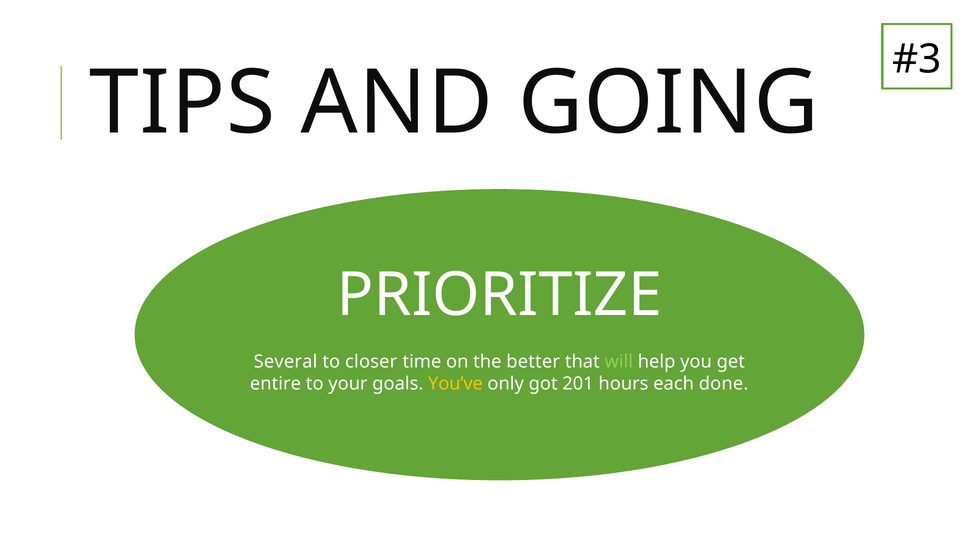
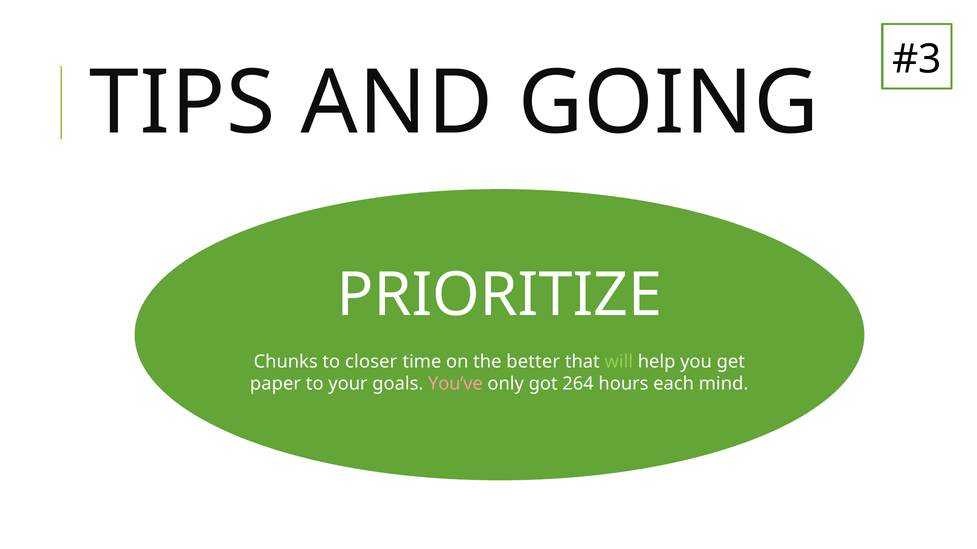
Several: Several -> Chunks (286, 362)
entire: entire -> paper (275, 384)
You’ve colour: yellow -> pink (455, 384)
201: 201 -> 264 (578, 384)
done: done -> mind (724, 384)
